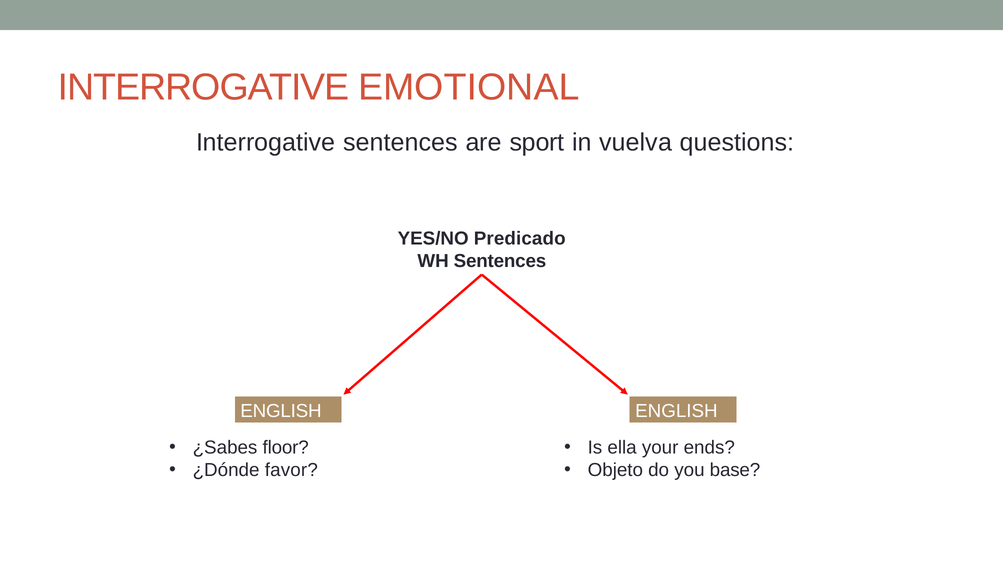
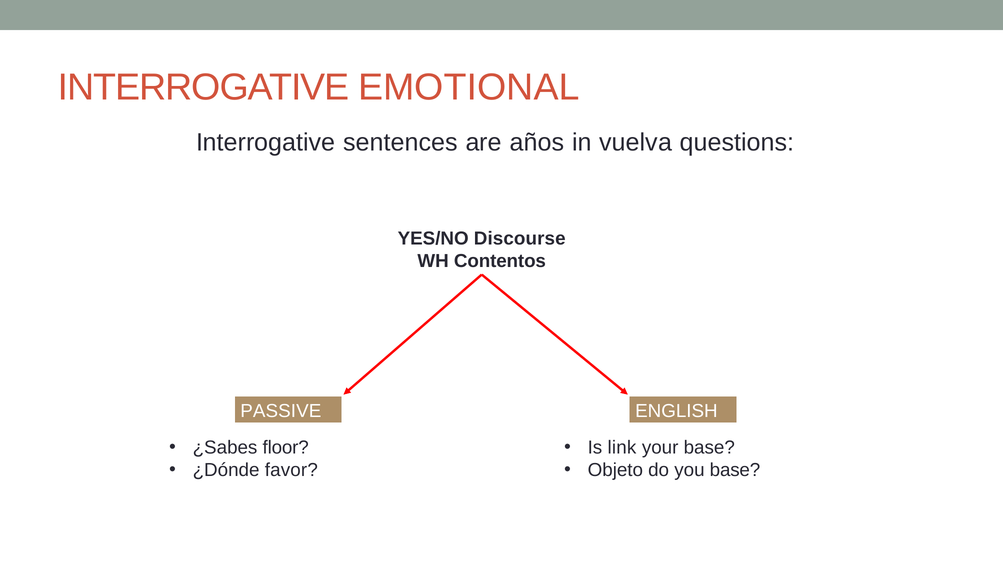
sport: sport -> años (537, 143)
Predicado: Predicado -> Discourse (520, 238)
WH Sentences: Sentences -> Contentos (500, 261)
ENGLISH: ENGLISH -> PASSIVE (281, 411)
ella: ella -> link (622, 448)
your ends: ends -> base (709, 448)
